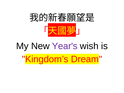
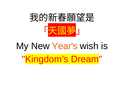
Year's colour: purple -> orange (65, 46)
